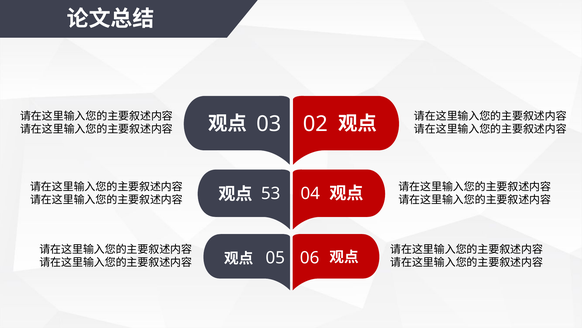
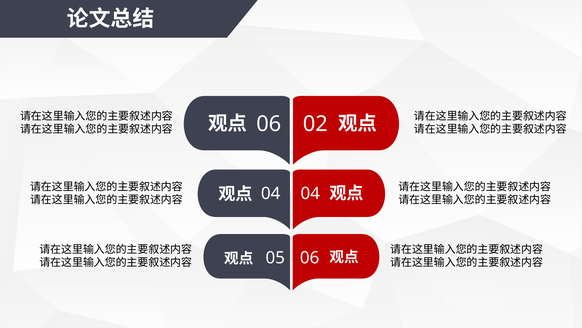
03: 03 -> 06 (269, 124)
53: 53 -> 04 (271, 193)
